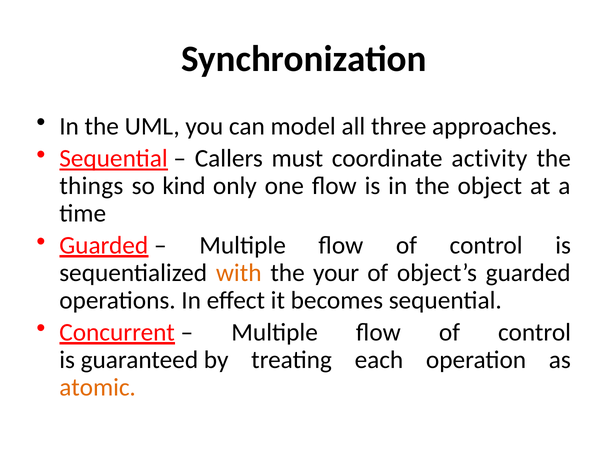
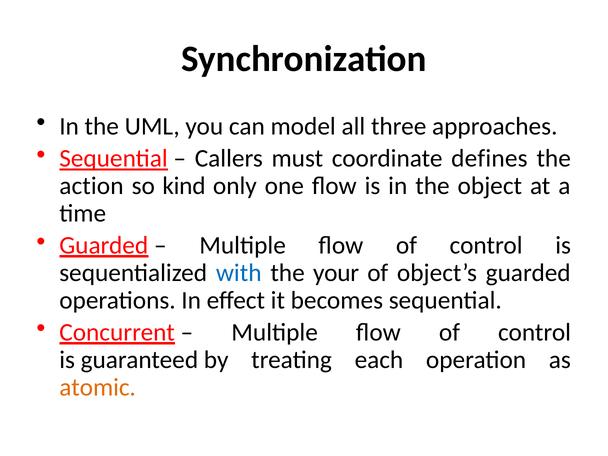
activity: activity -> defines (489, 159)
things: things -> action (91, 186)
with colour: orange -> blue (239, 273)
